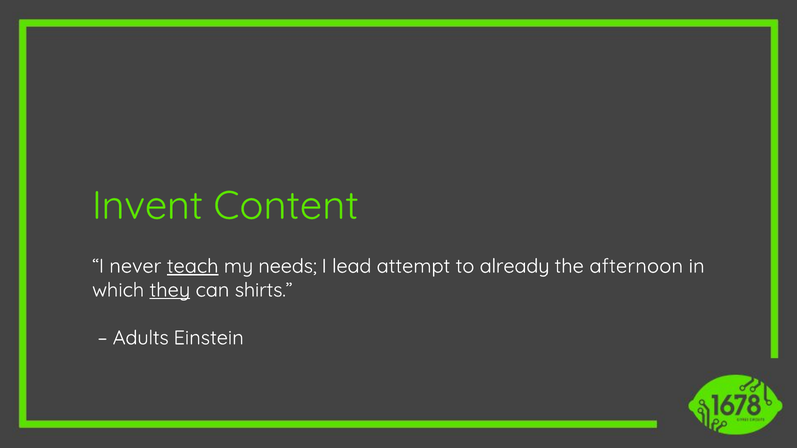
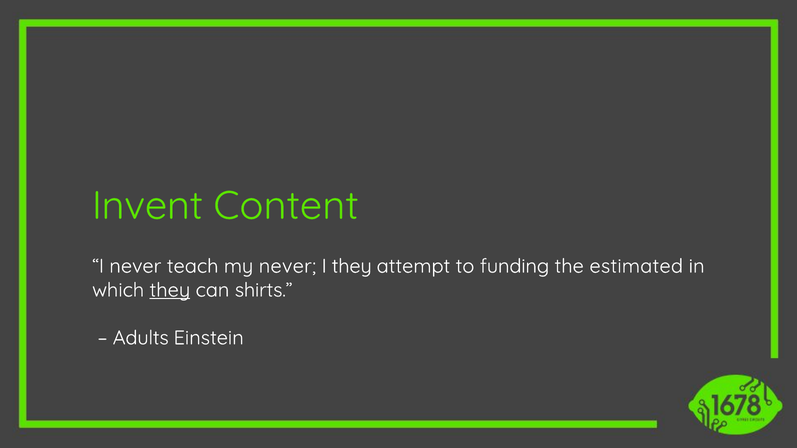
teach underline: present -> none (193, 266)
my needs: needs -> never (287, 266)
I lead: lead -> they (352, 266)
already: already -> funding (515, 266)
afternoon: afternoon -> estimated (636, 266)
